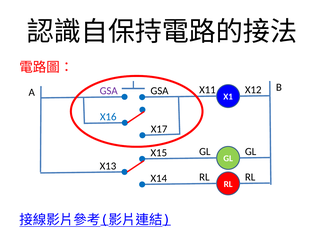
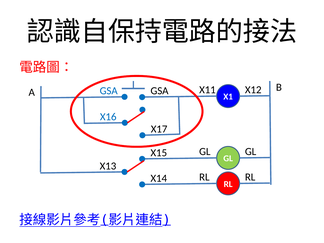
GSA colour: purple -> blue (109, 91)
